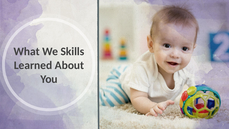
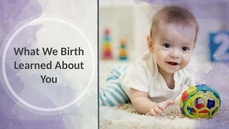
Skills: Skills -> Birth (72, 51)
